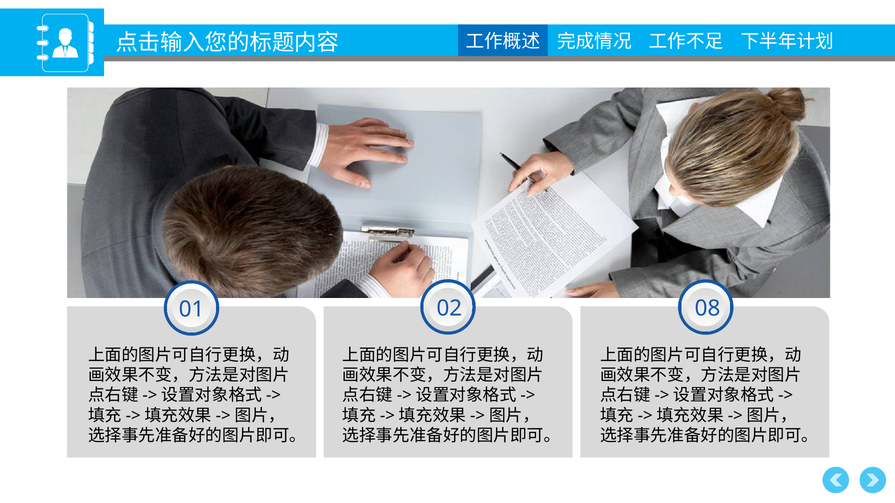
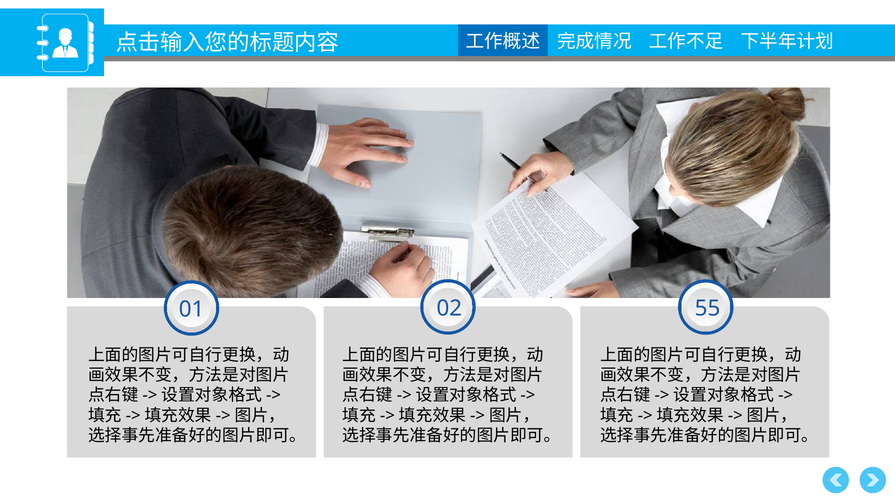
08: 08 -> 55 (708, 309)
